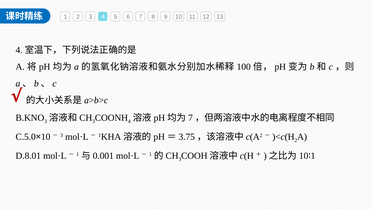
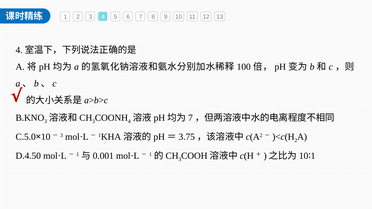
D.8.01: D.8.01 -> D.4.50 (28, 156)
